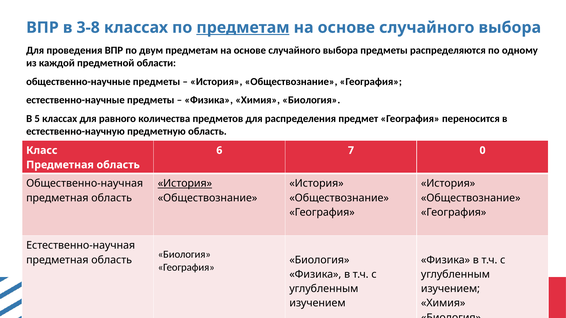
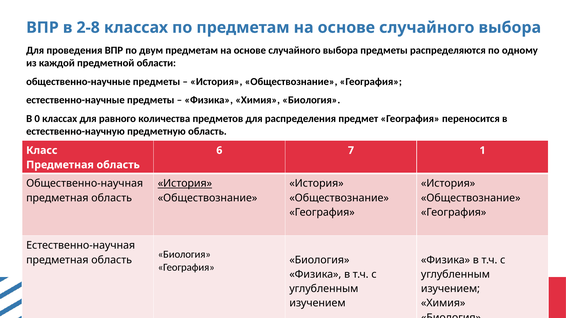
3-8: 3-8 -> 2-8 (88, 28)
предметам underline: present -> none (243, 28)
5: 5 -> 0 (37, 119)
0: 0 -> 1 (483, 151)
